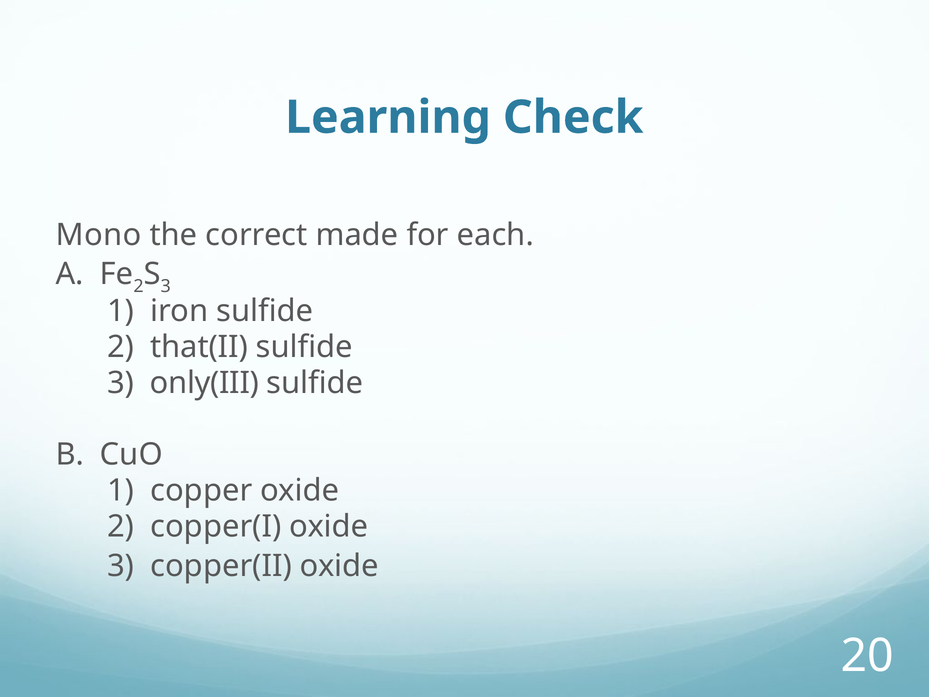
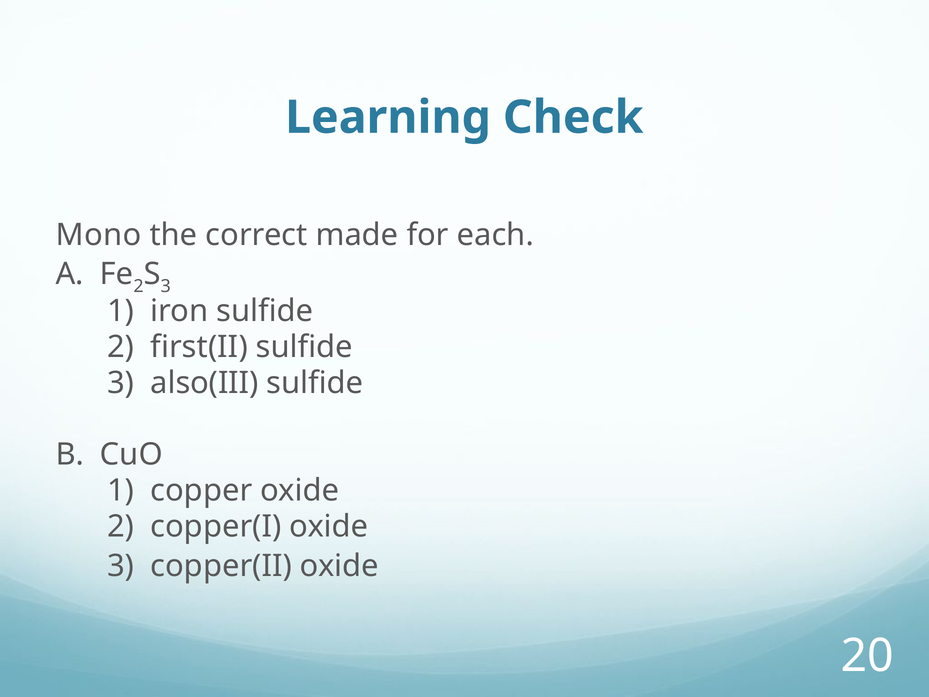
that(II: that(II -> first(II (199, 347)
only(III: only(III -> also(III (204, 383)
